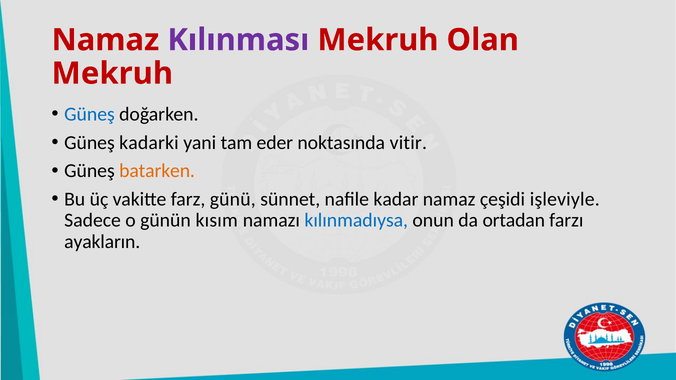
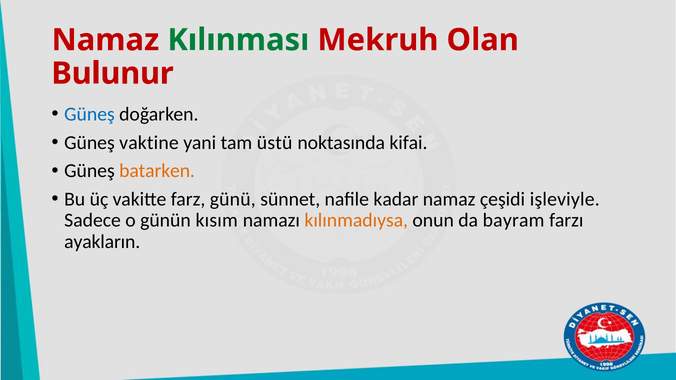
Kılınması colour: purple -> green (238, 40)
Mekruh: Mekruh -> Bulunur (112, 74)
kadarki: kadarki -> vaktine (149, 143)
eder: eder -> üstü (275, 143)
vitir: vitir -> kifai (408, 143)
kılınmadıysa colour: blue -> orange (356, 221)
ortadan: ortadan -> bayram (514, 221)
